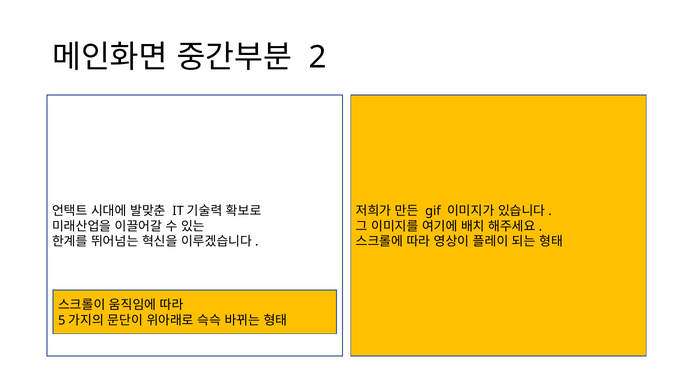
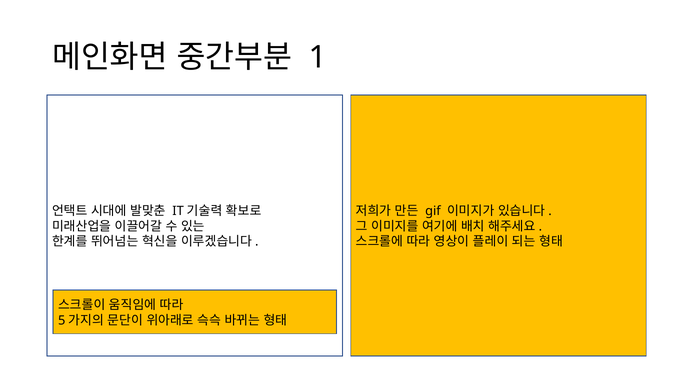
2: 2 -> 1 (318, 58)
